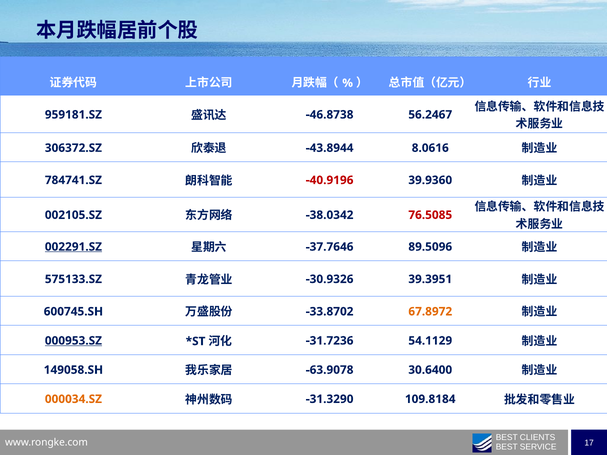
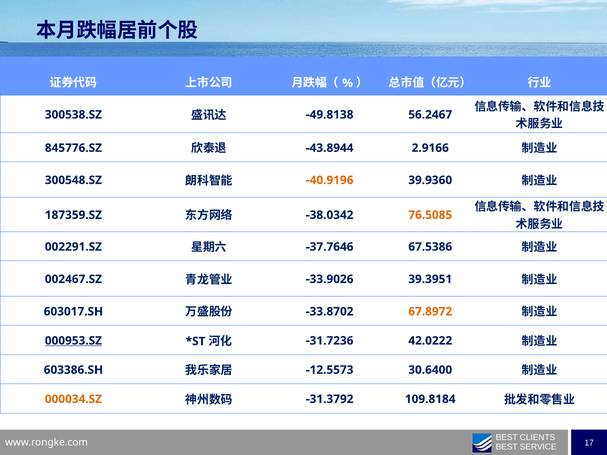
959181.SZ: 959181.SZ -> 300538.SZ (73, 115)
-46.8738: -46.8738 -> -49.8138 (330, 115)
306372.SZ: 306372.SZ -> 845776.SZ (73, 148)
8.0616: 8.0616 -> 2.9166 (430, 148)
784741.SZ: 784741.SZ -> 300548.SZ (73, 180)
-40.9196 colour: red -> orange (330, 180)
002105.SZ: 002105.SZ -> 187359.SZ (73, 215)
76.5085 colour: red -> orange (430, 215)
002291.SZ underline: present -> none (73, 247)
89.5096: 89.5096 -> 67.5386 (430, 247)
575133.SZ: 575133.SZ -> 002467.SZ (73, 279)
-30.9326: -30.9326 -> -33.9026 (330, 279)
600745.SH: 600745.SH -> 603017.SH (73, 312)
54.1129: 54.1129 -> 42.0222 (430, 341)
149058.SH: 149058.SH -> 603386.SH (73, 370)
-63.9078: -63.9078 -> -12.5573 (330, 370)
-31.3290: -31.3290 -> -31.3792 (330, 399)
